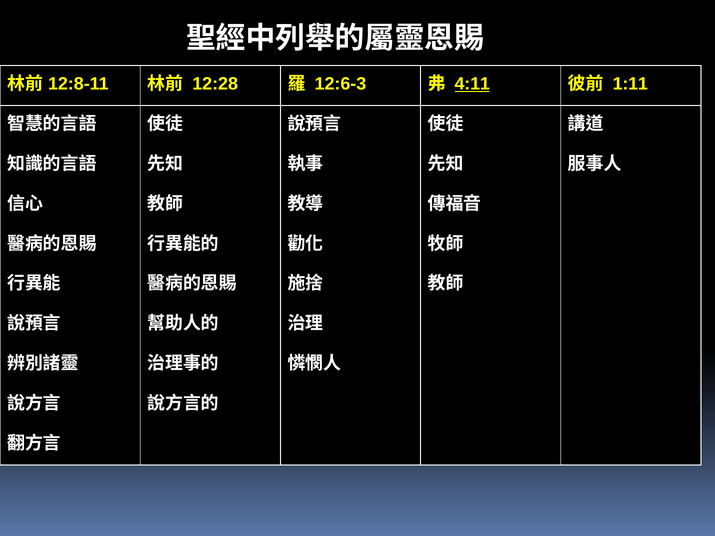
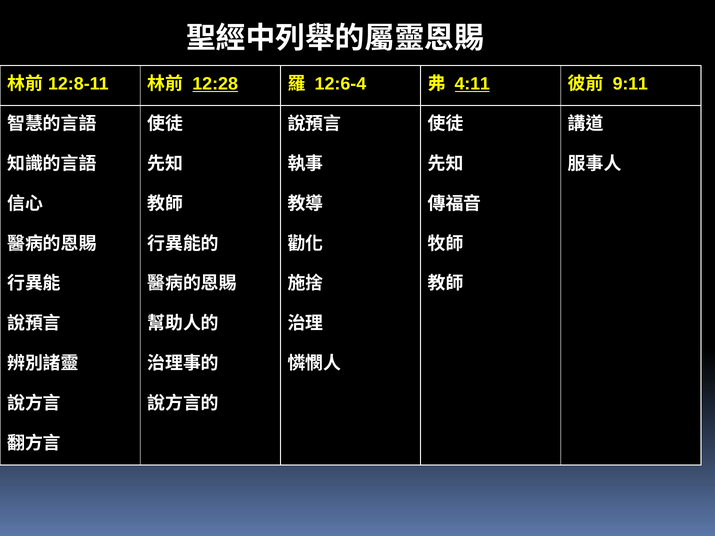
12:28 underline: none -> present (215, 84)
12:6-3: 12:6-3 -> 12:6-4 (340, 84)
1:11: 1:11 -> 9:11 (630, 84)
